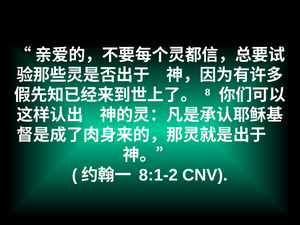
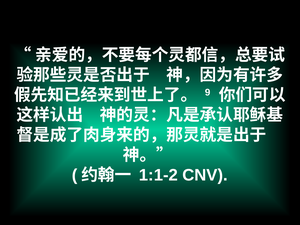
8: 8 -> 9 (208, 92)
8:1-2: 8:1-2 -> 1:1-2 (158, 175)
